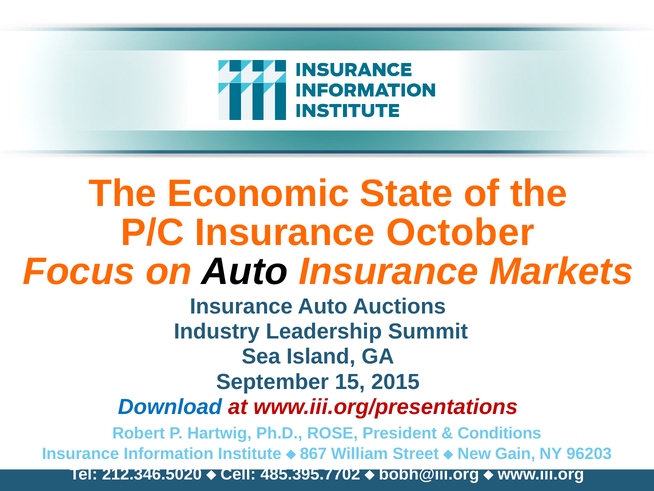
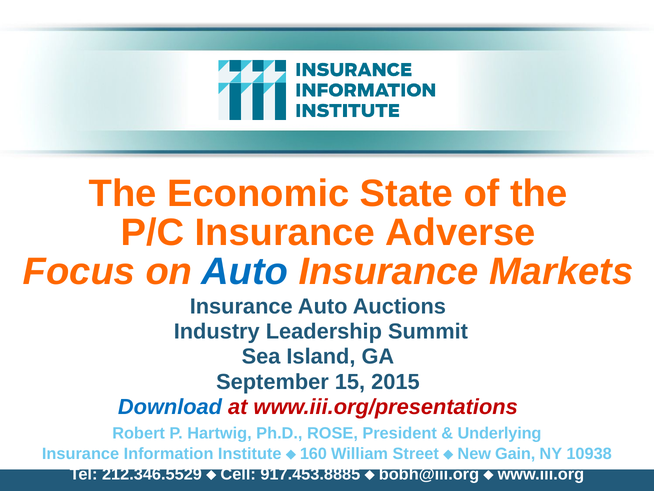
October: October -> Adverse (460, 232)
Auto colour: black -> blue (245, 271)
Conditions: Conditions -> Underlying (500, 433)
867: 867 -> 160 (313, 453)
96203: 96203 -> 10938 (589, 453)
212.346.5020: 212.346.5020 -> 212.346.5529 (152, 474)
485.395.7702: 485.395.7702 -> 917.453.8885 (310, 474)
